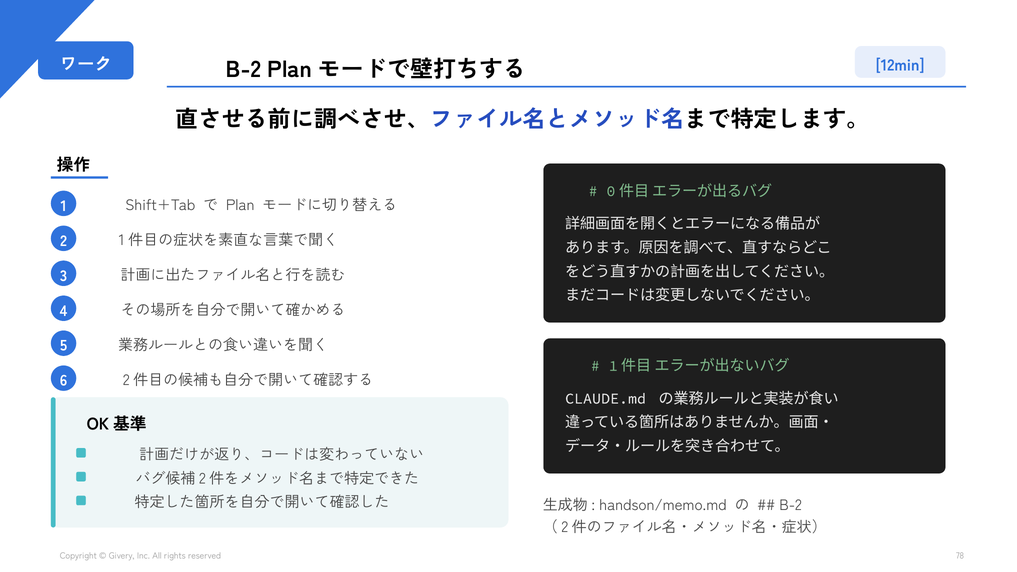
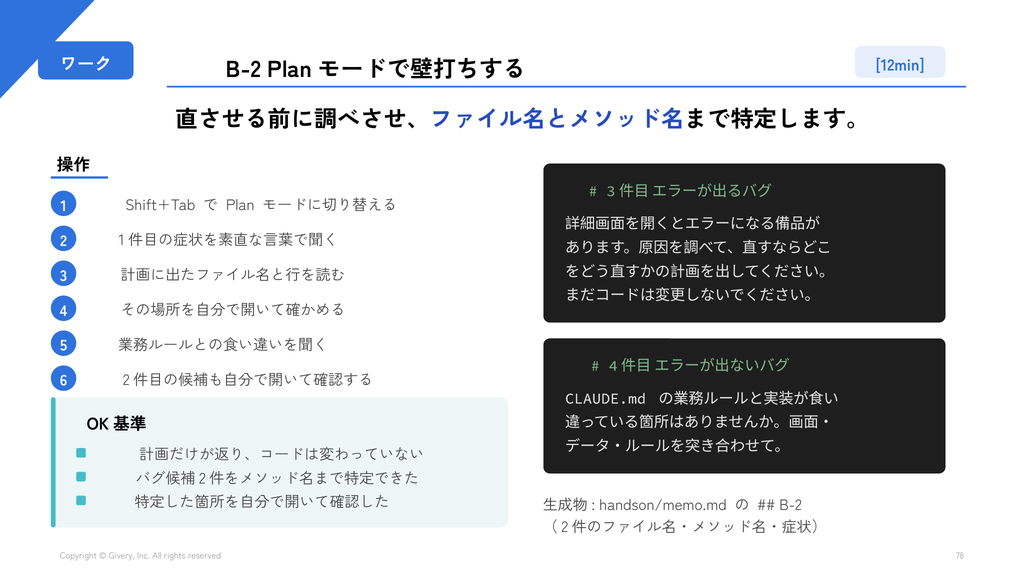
0: 0 -> 3 (611, 191)
1: 1 -> 4 (613, 366)
